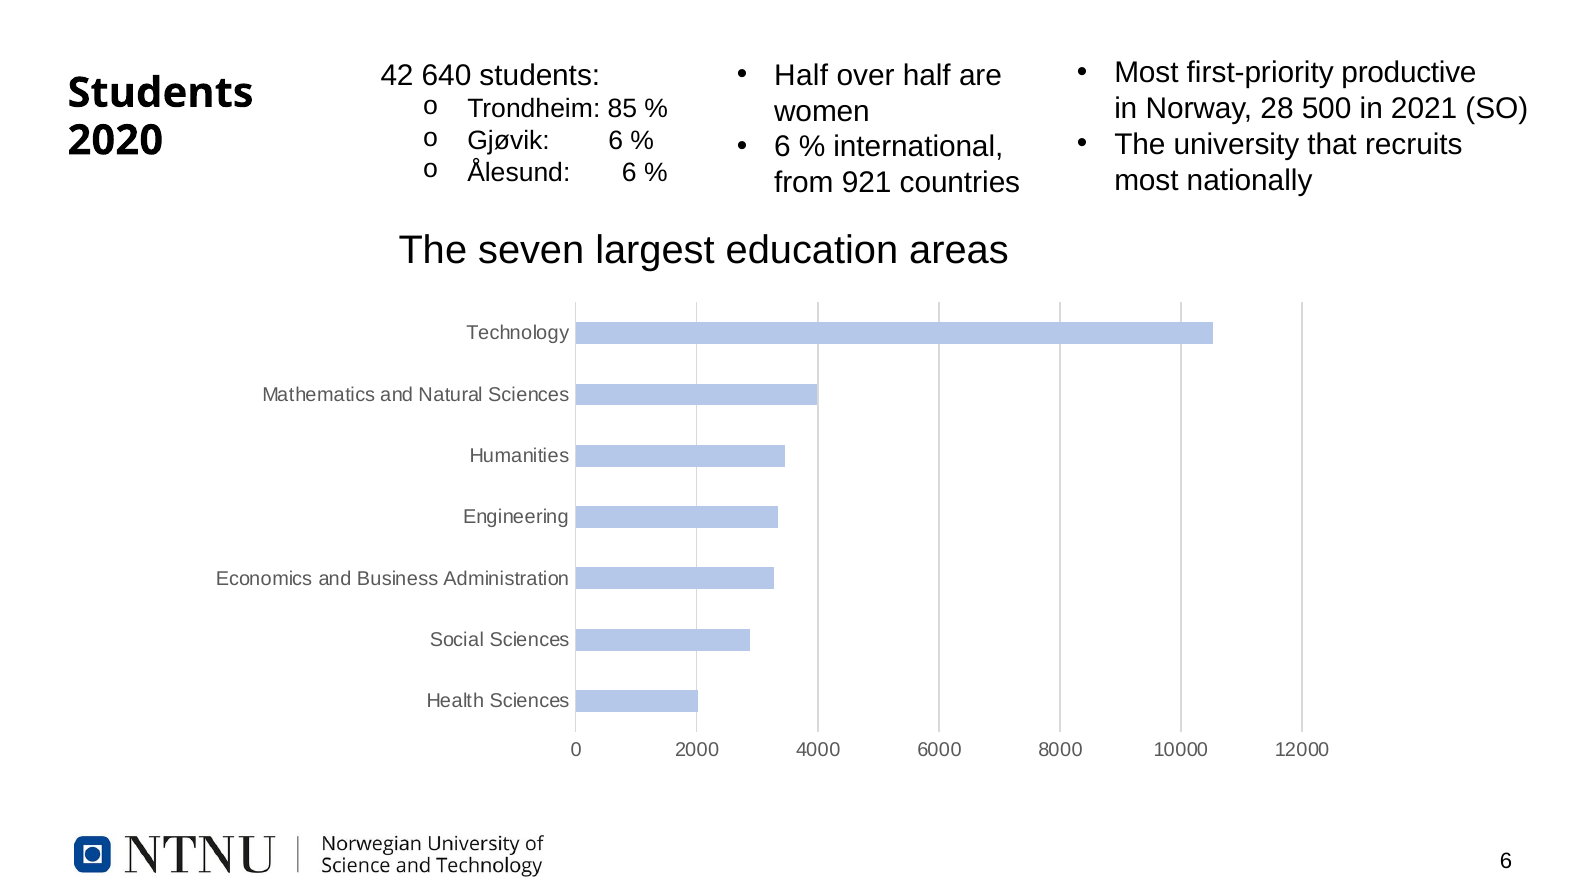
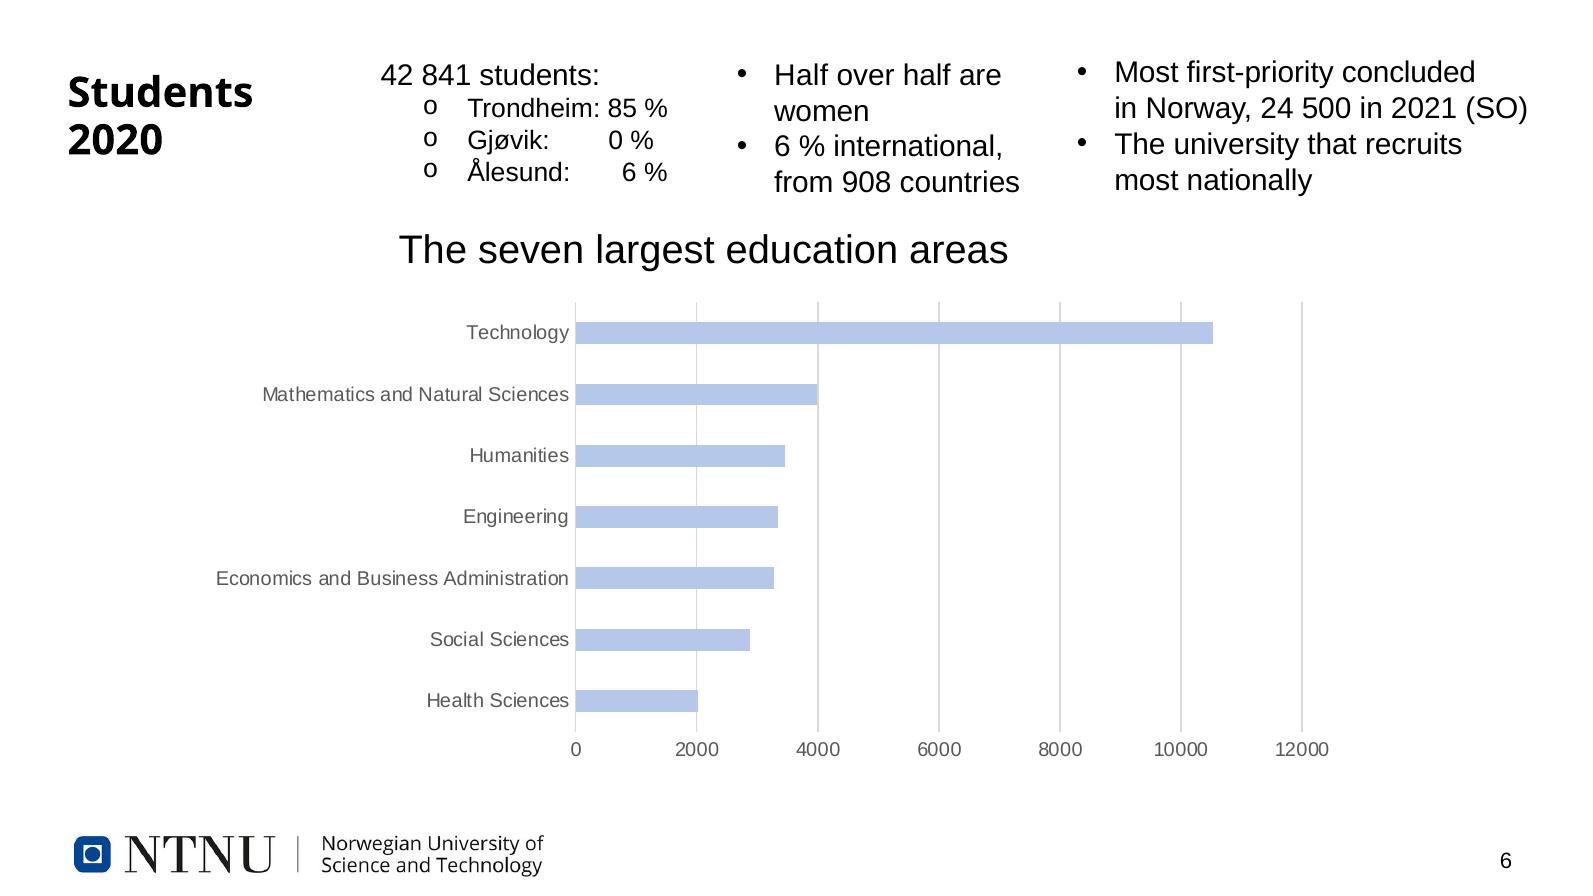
productive: productive -> concluded (1409, 73)
640: 640 -> 841 (447, 76)
28: 28 -> 24 (1277, 109)
Gjøvik 6: 6 -> 0 (616, 141)
921: 921 -> 908 (867, 183)
